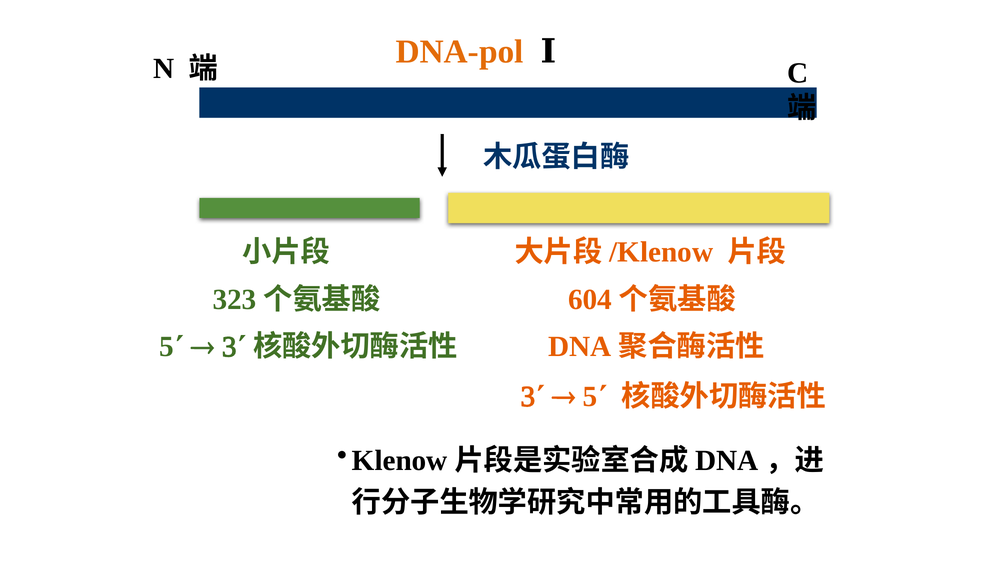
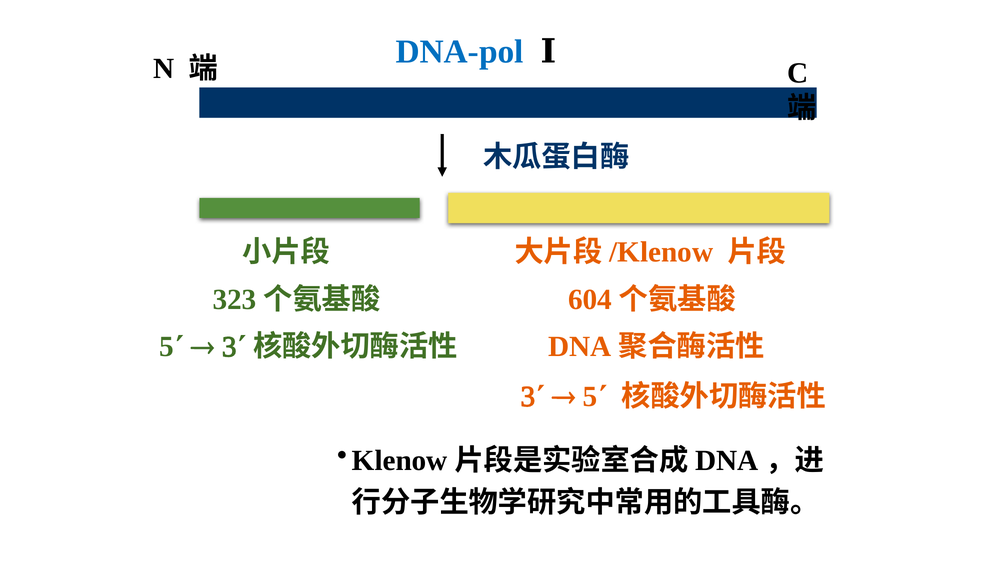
DNA-pol colour: orange -> blue (460, 52)
